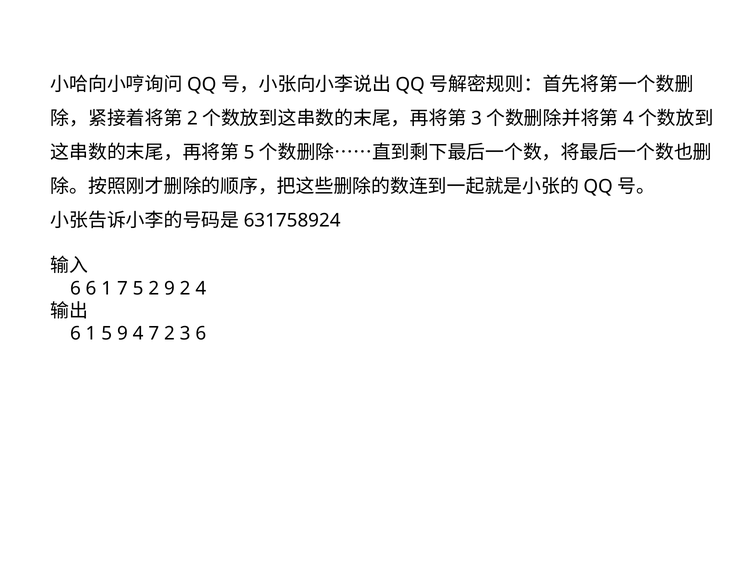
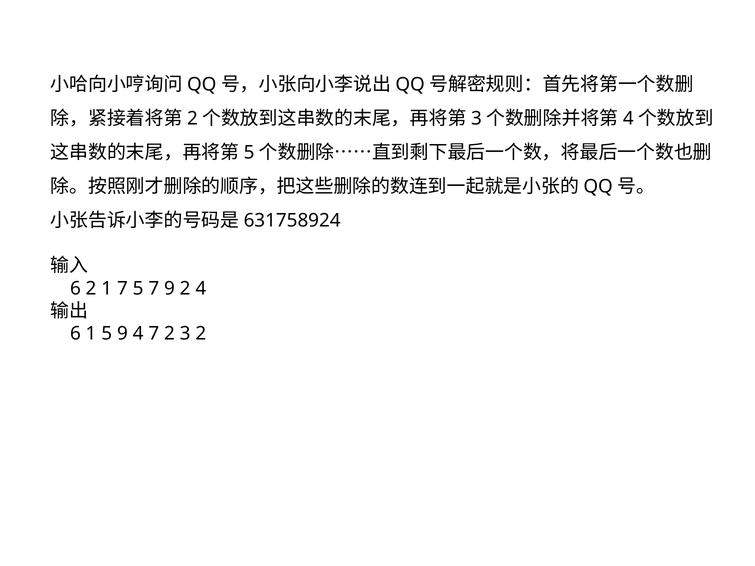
6 6: 6 -> 2 (91, 288)
5 2: 2 -> 7 (154, 288)
3 6: 6 -> 2 (201, 334)
